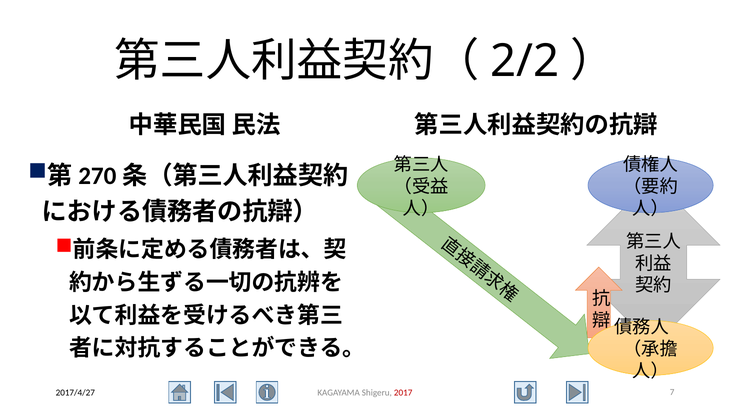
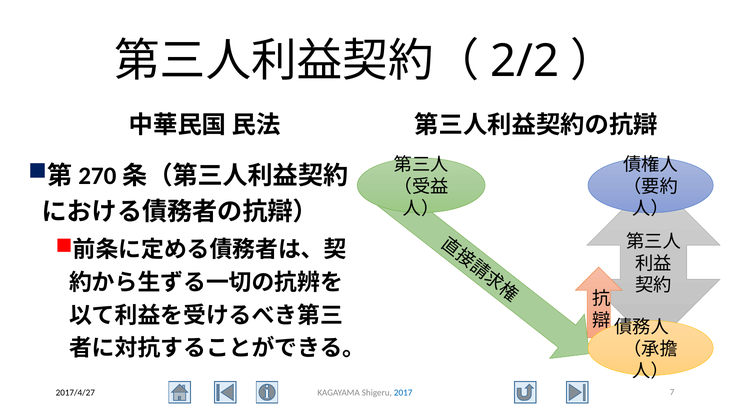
2017 colour: red -> blue (403, 392)
